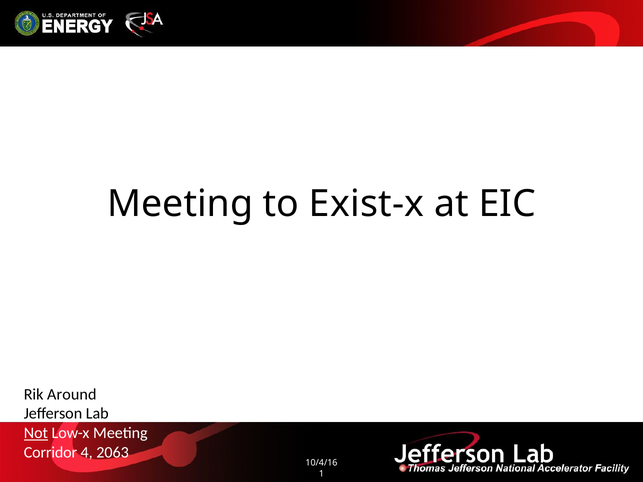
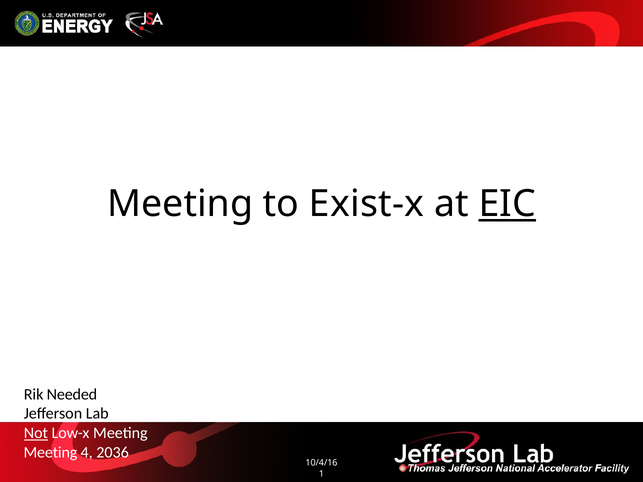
EIC underline: none -> present (507, 204)
Around: Around -> Needed (72, 395)
Corridor: Corridor -> Meeting (50, 452)
2063: 2063 -> 2036 (113, 452)
